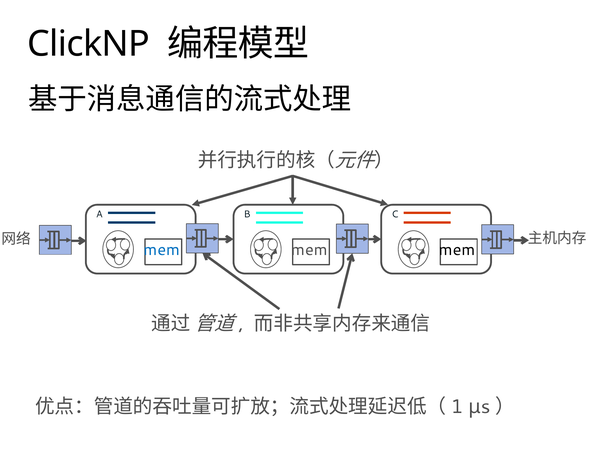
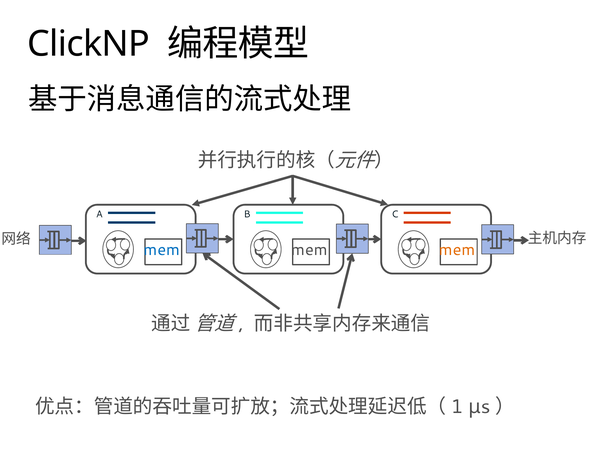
mem colour: black -> orange (457, 250)
